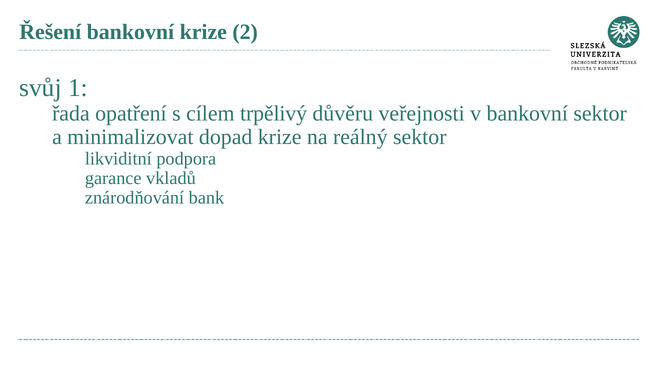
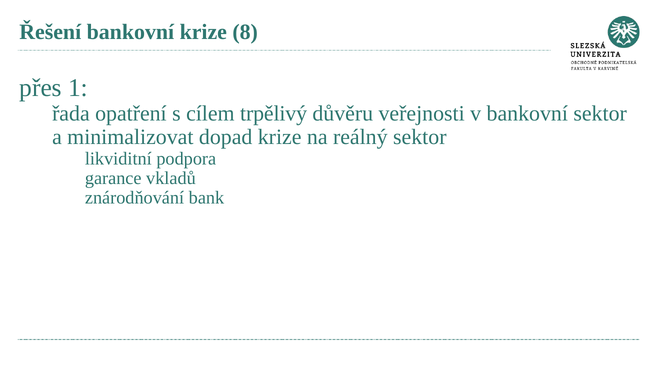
2: 2 -> 8 (245, 32)
svůj: svůj -> přes (41, 88)
